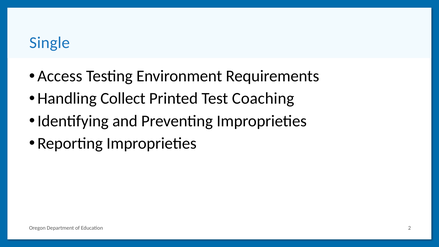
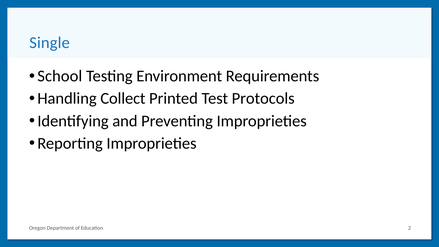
Access: Access -> School (60, 76)
Coaching: Coaching -> Protocols (263, 99)
